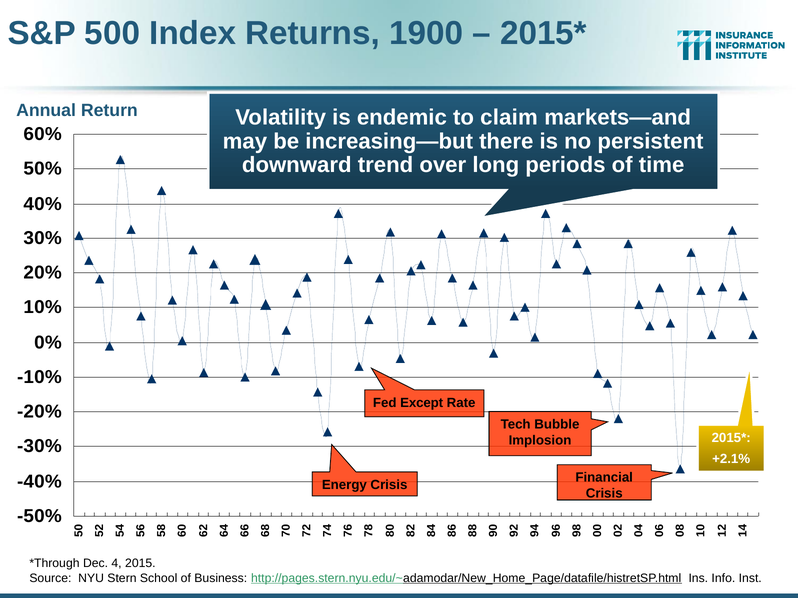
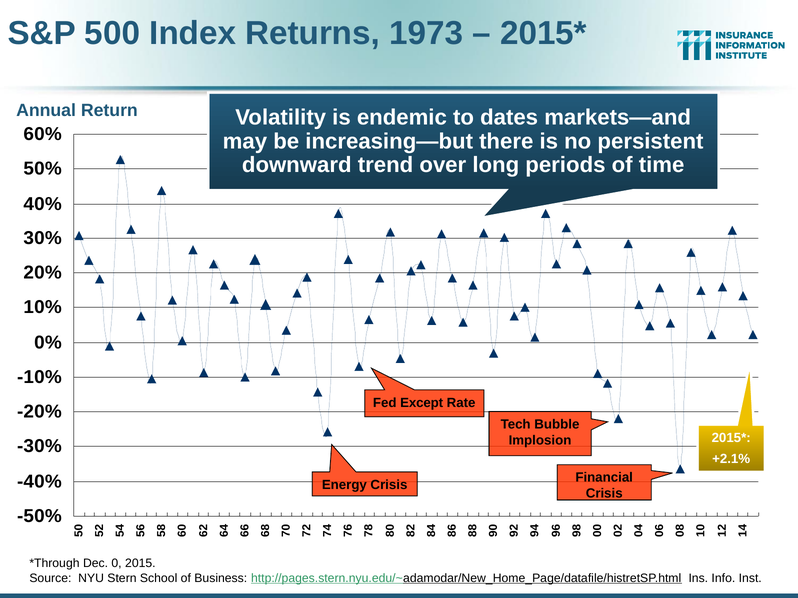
1900: 1900 -> 1973 (426, 34)
claim: claim -> dates (509, 117)
Dec 4: 4 -> 0 (117, 564)
